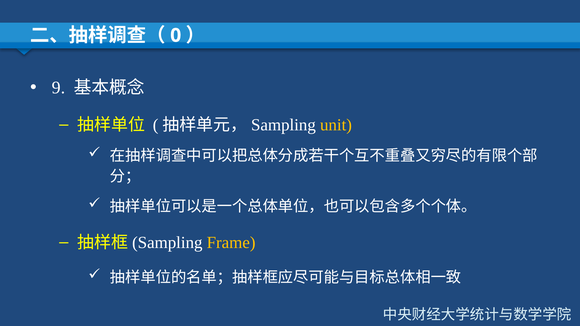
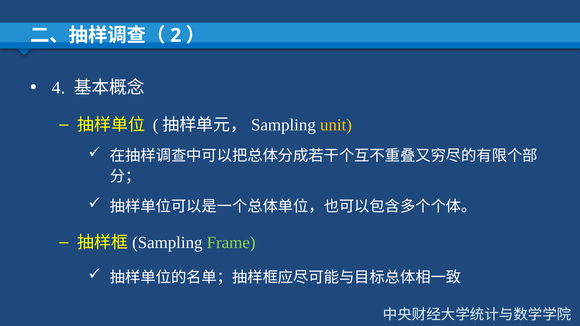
0: 0 -> 2 (176, 35)
9: 9 -> 4 (59, 88)
Frame colour: yellow -> light green (231, 243)
